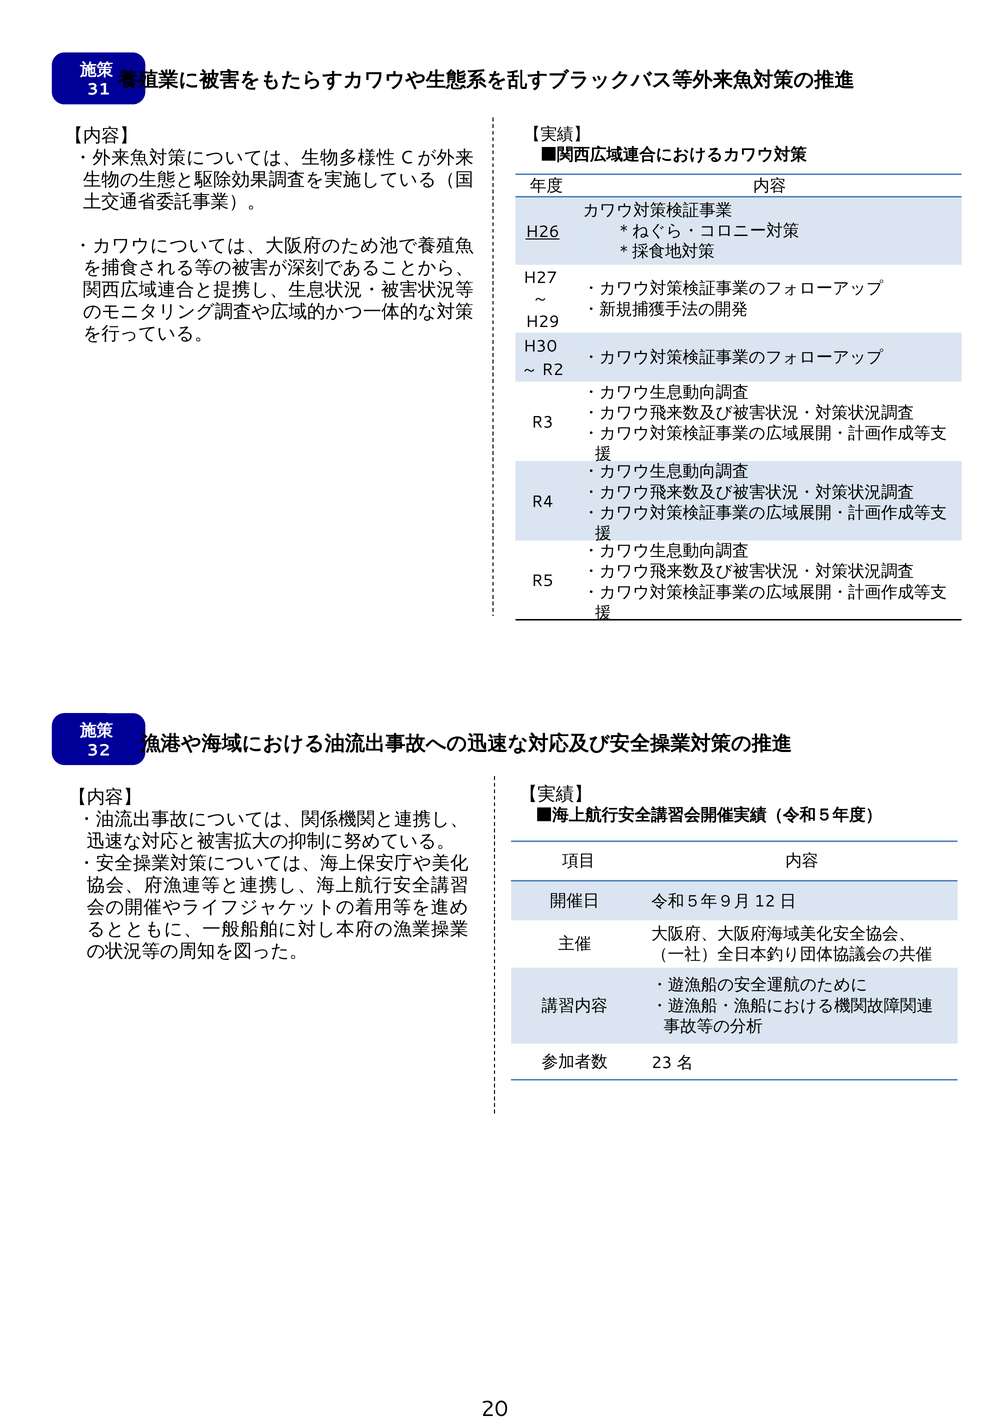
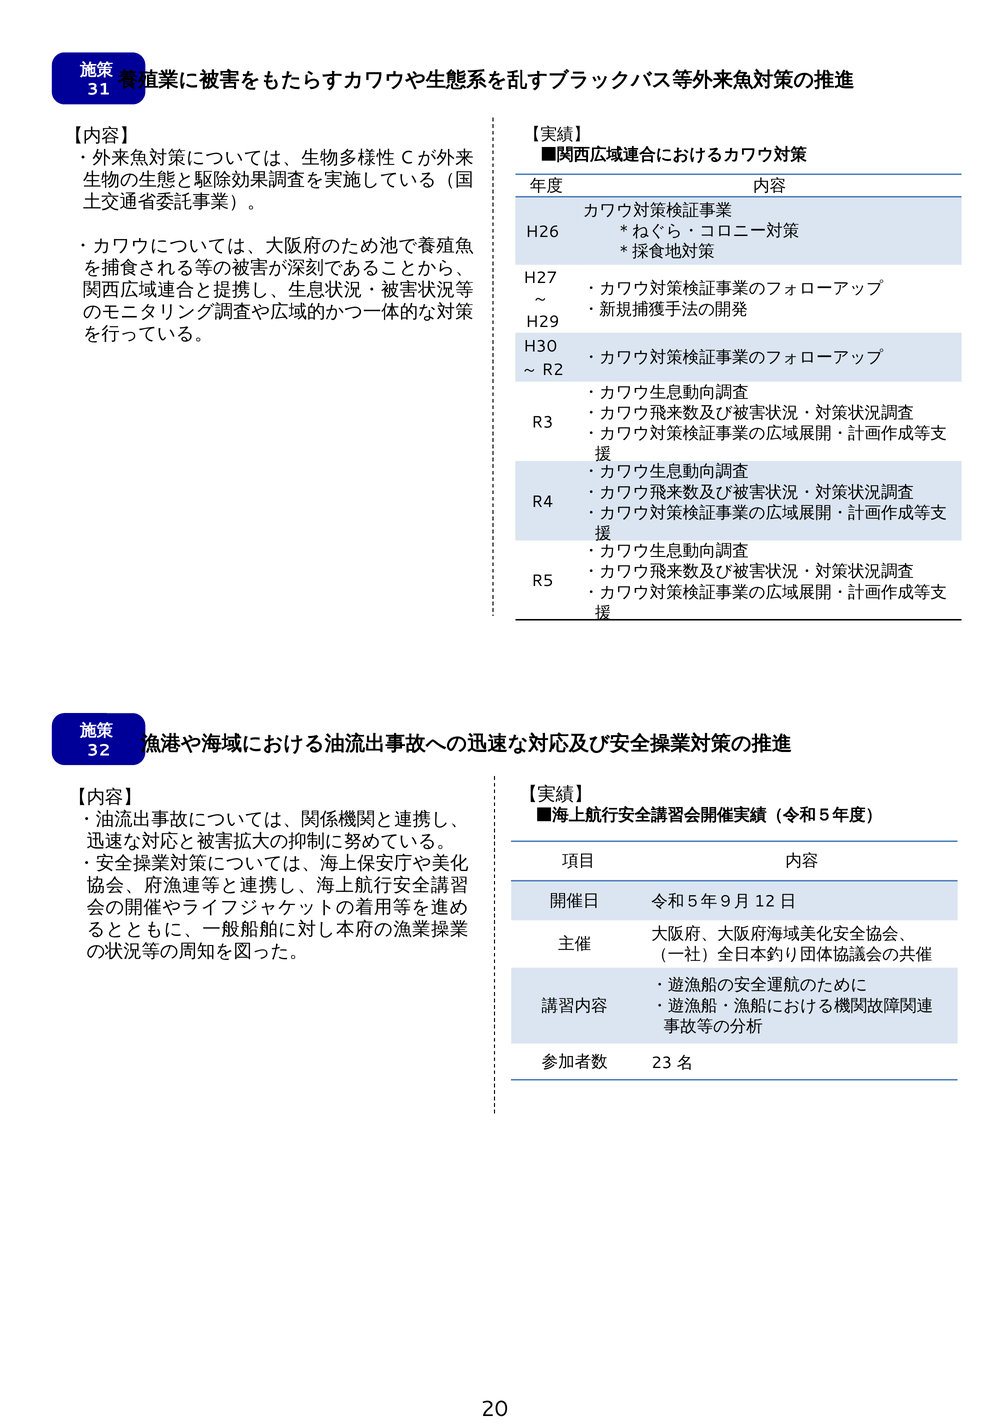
H26 underline: present -> none (543, 232)
